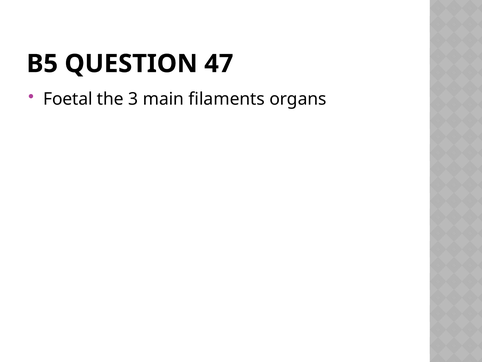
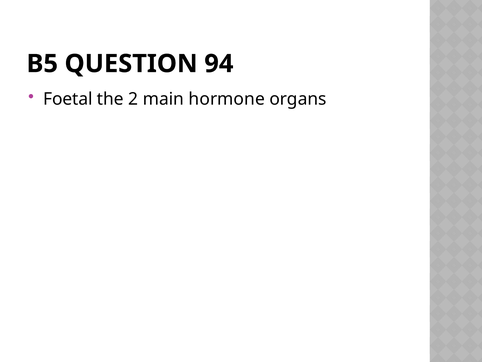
47: 47 -> 94 (219, 64)
3: 3 -> 2 (133, 99)
filaments: filaments -> hormone (227, 99)
